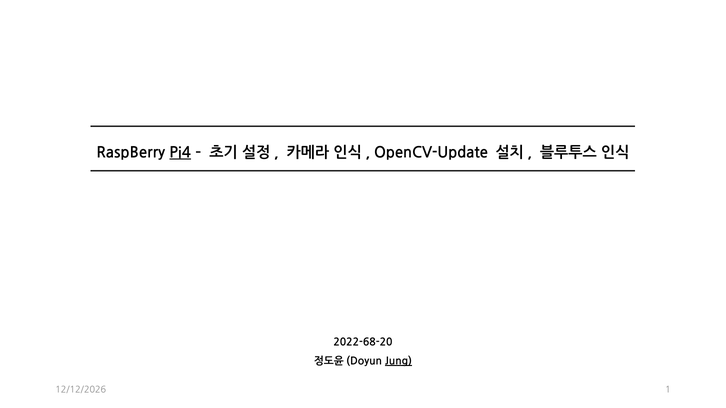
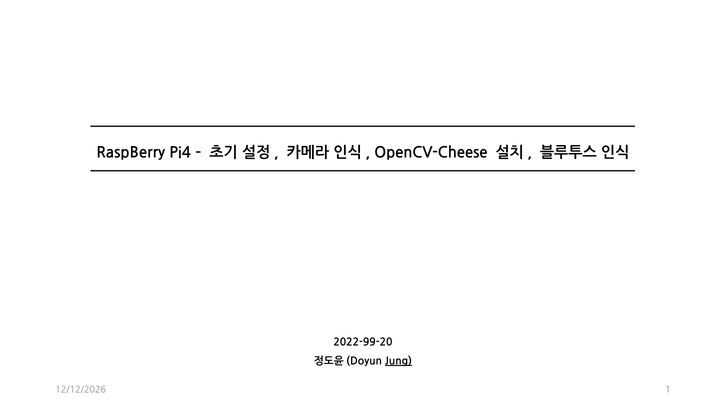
Pi4 underline: present -> none (180, 153)
OpenCV-Update: OpenCV-Update -> OpenCV-Cheese (431, 153)
2022-68-20: 2022-68-20 -> 2022-99-20 (363, 342)
